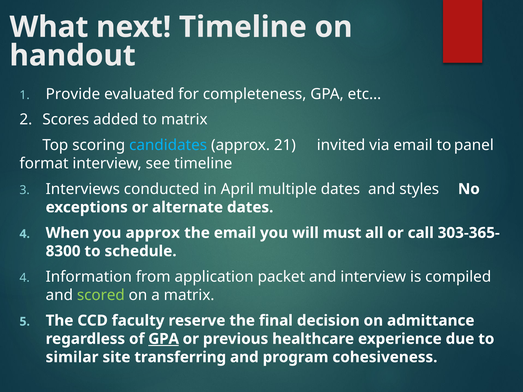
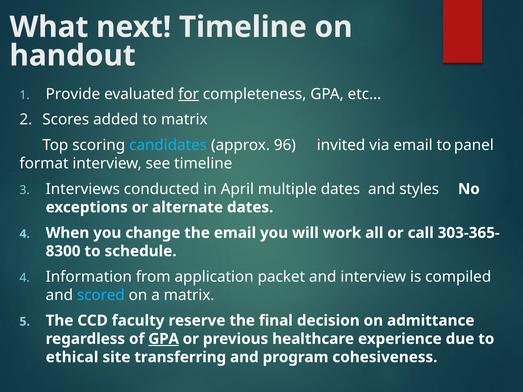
for underline: none -> present (189, 94)
21: 21 -> 96 (285, 145)
you approx: approx -> change (153, 233)
must: must -> work (342, 233)
scored colour: light green -> light blue (101, 295)
similar: similar -> ethical (72, 357)
